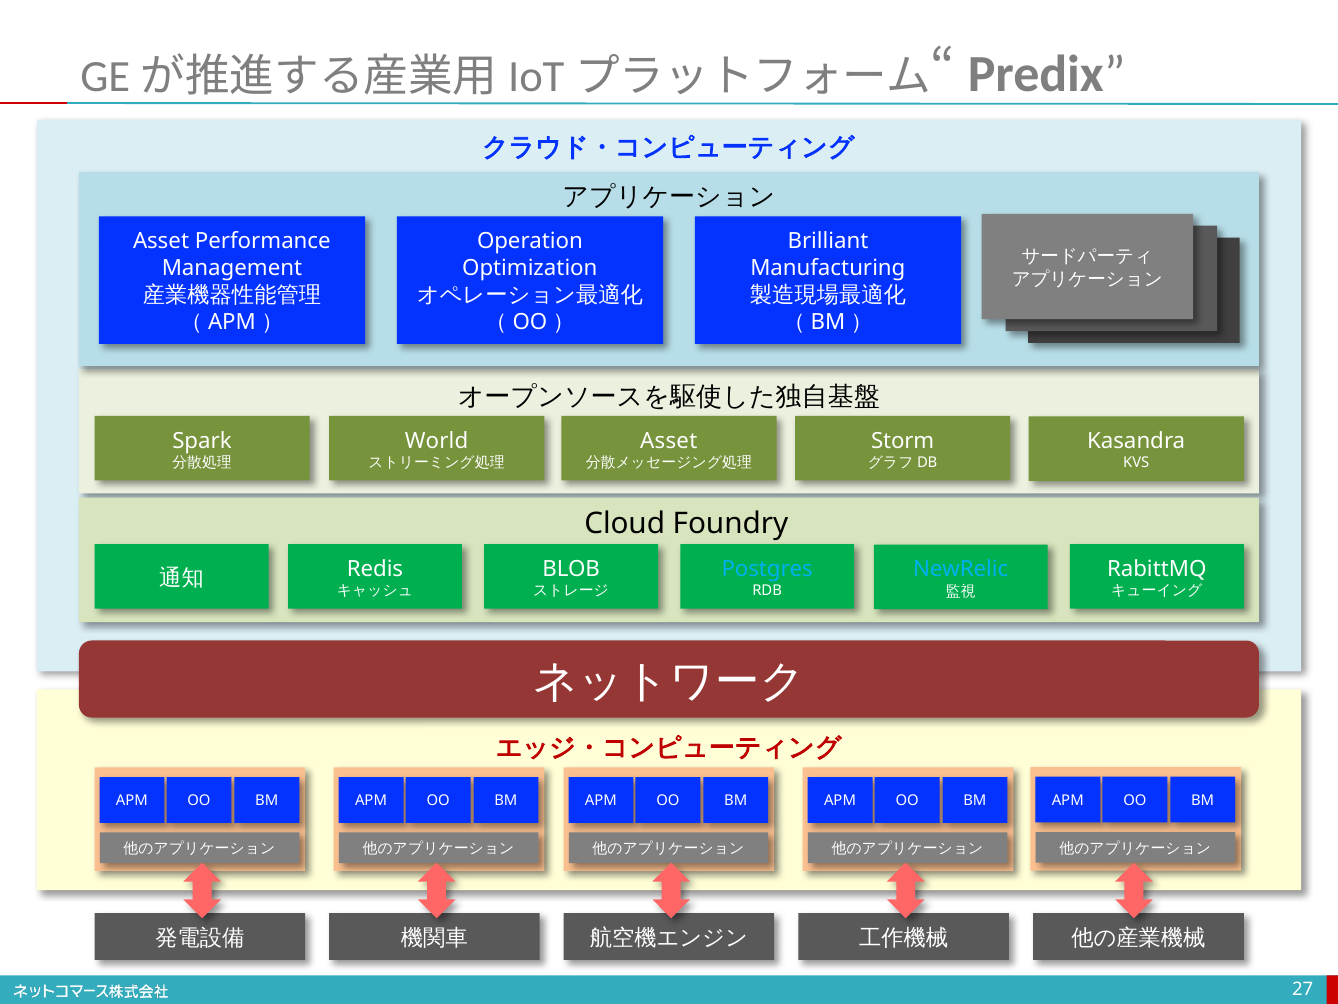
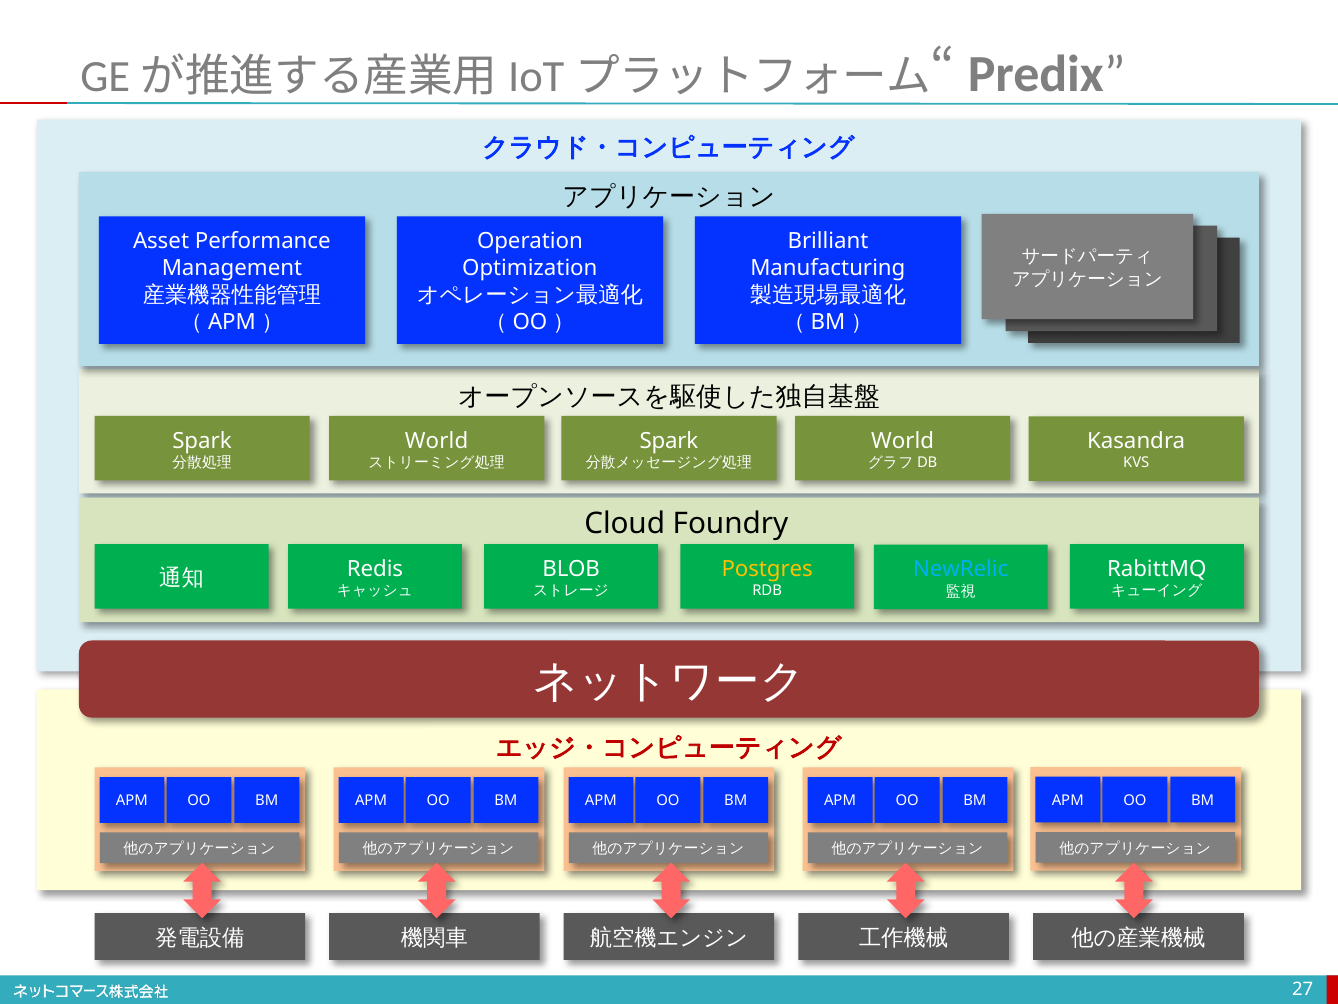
Asset: Asset -> Spark (669, 441)
Storm: Storm -> World (903, 441)
Postgres colour: light blue -> yellow (767, 569)
